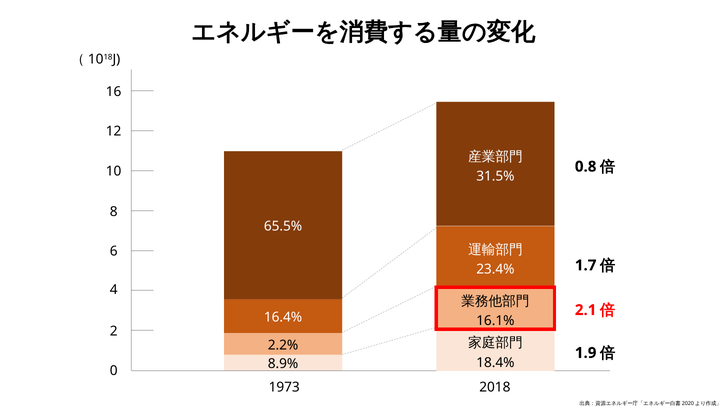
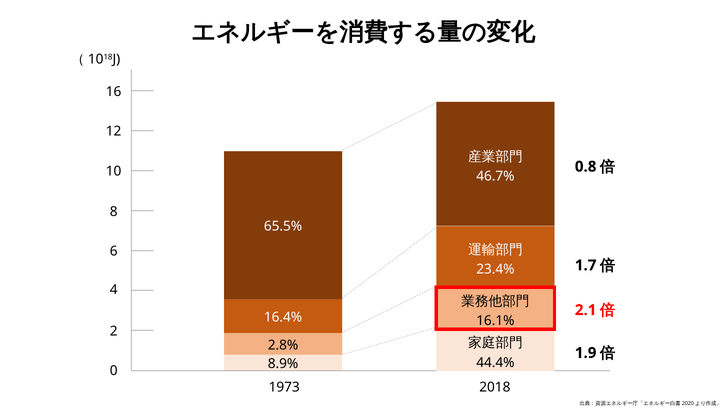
31.5%: 31.5% -> 46.7% (495, 176)
2.2%: 2.2% -> 2.8% (283, 345)
18.4%: 18.4% -> 44.4% (495, 362)
